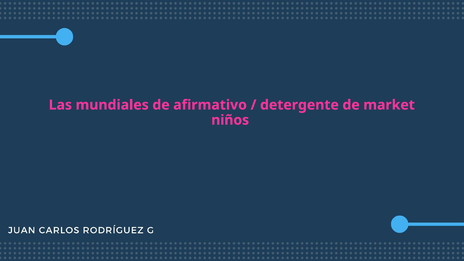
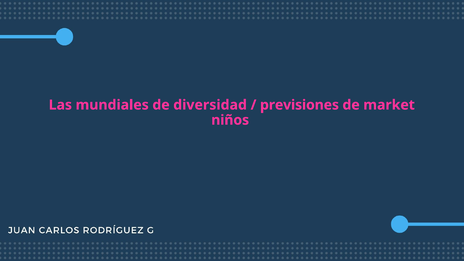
afirmativo: afirmativo -> diversidad (210, 105)
detergente: detergente -> previsiones (300, 105)
